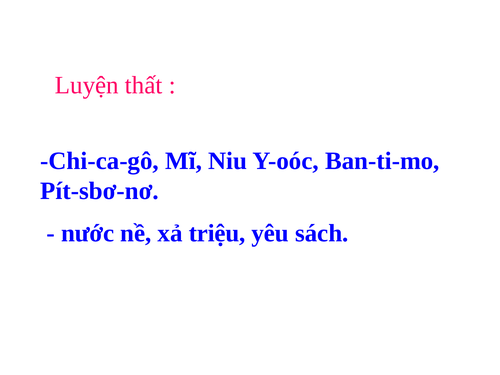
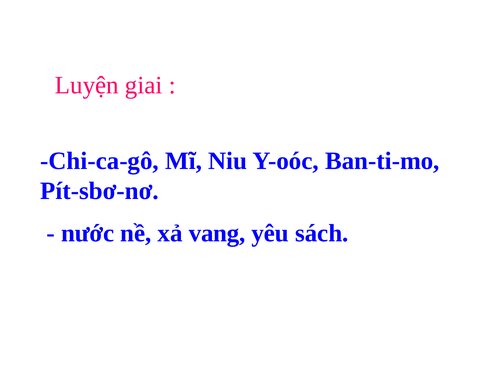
thất: thất -> giai (144, 85)
triệu: triệu -> vang (217, 233)
